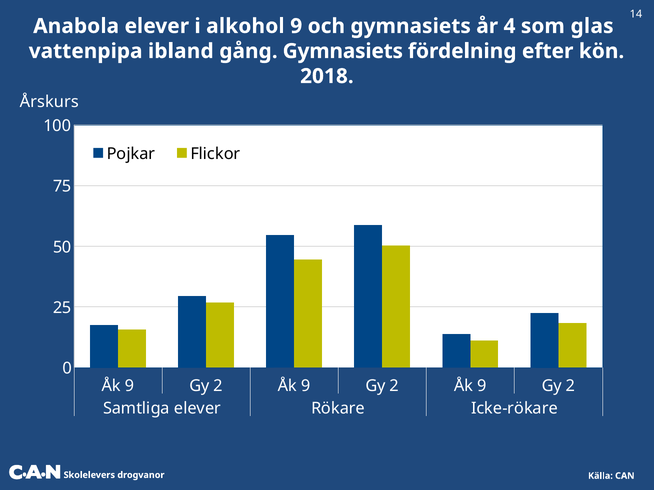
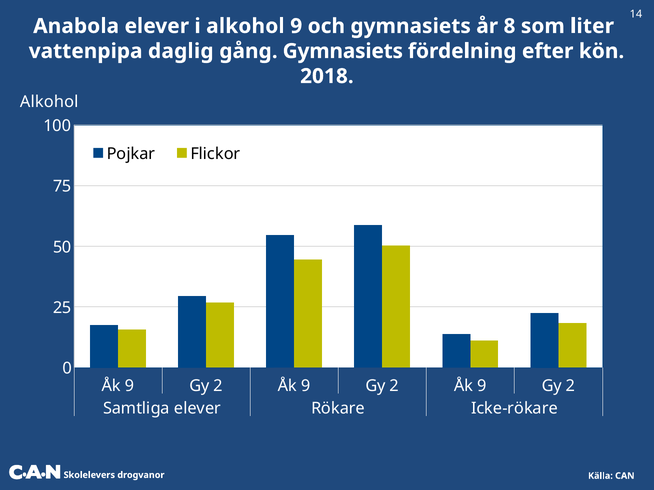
4: 4 -> 8 (510, 26)
glas: glas -> liter (592, 26)
ibland: ibland -> daglig (181, 51)
Årskurs: Årskurs -> Alkohol (49, 102)
